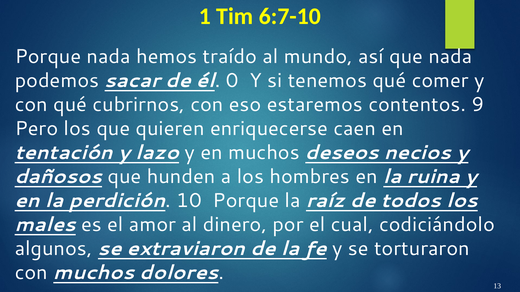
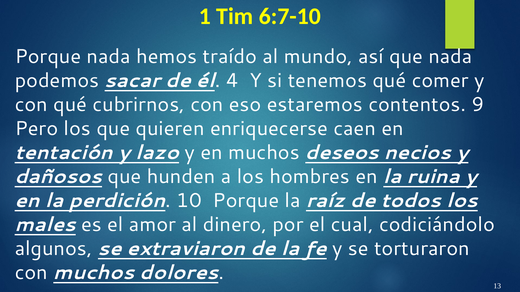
0: 0 -> 4 (232, 81)
